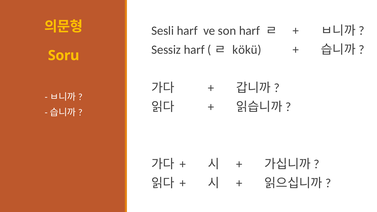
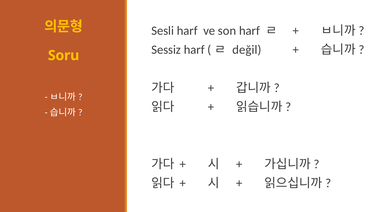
kökü: kökü -> değil (247, 50)
